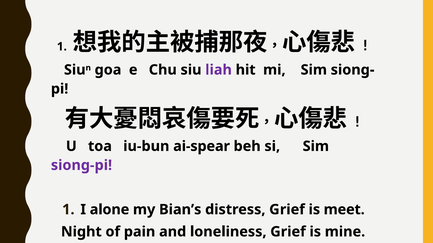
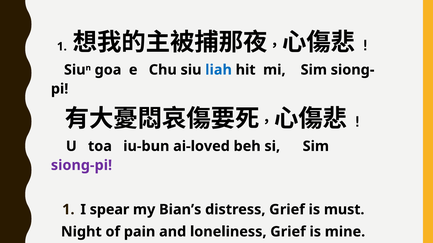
liah colour: purple -> blue (219, 70)
ai-spear: ai-spear -> ai-loved (202, 147)
alone: alone -> spear (110, 210)
meet: meet -> must (344, 210)
